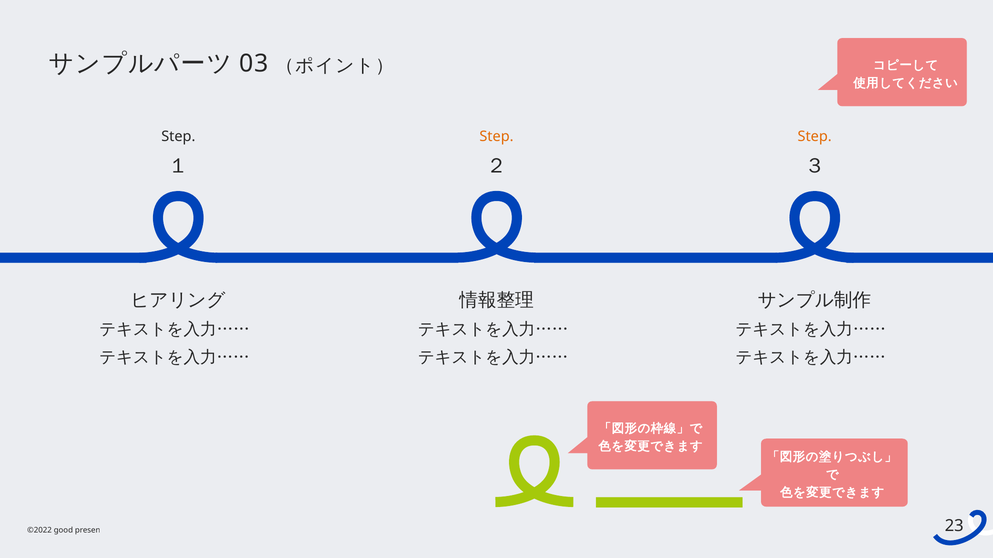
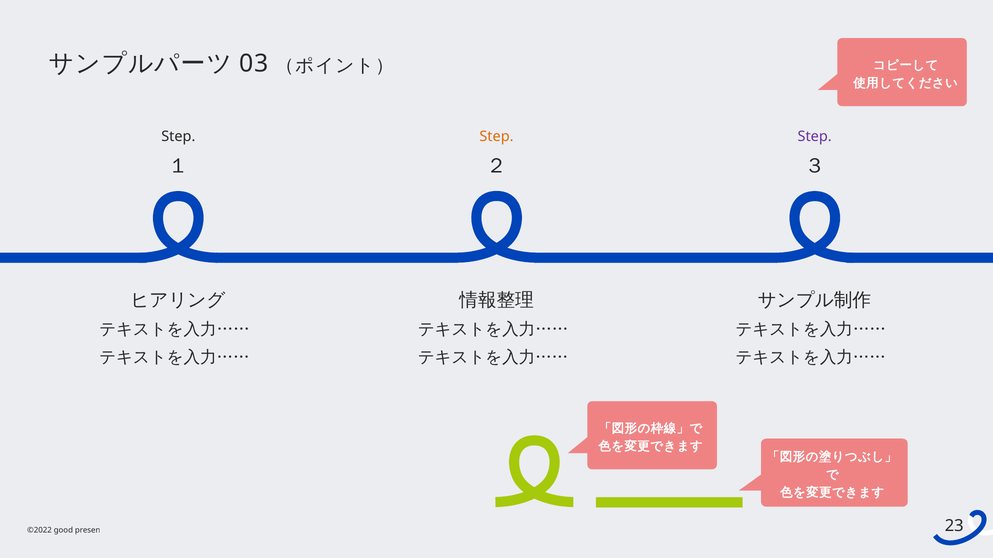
Step colour: orange -> purple (815, 137)
